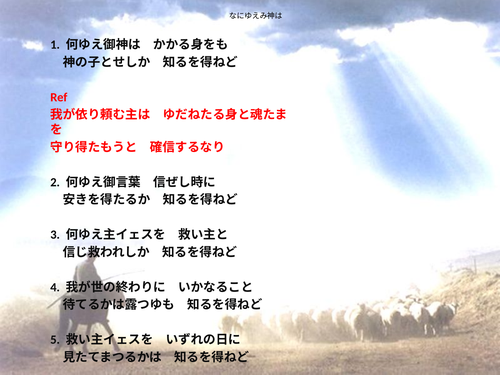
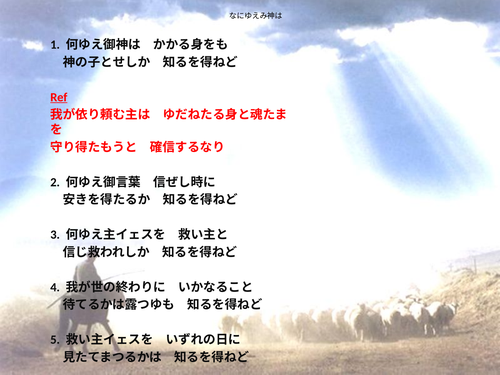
Ref underline: none -> present (59, 97)
